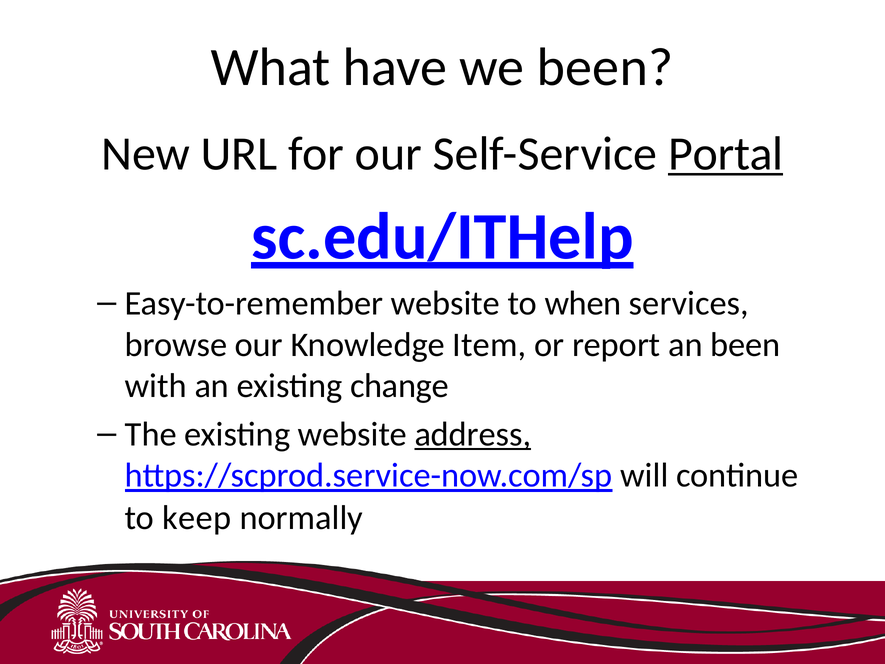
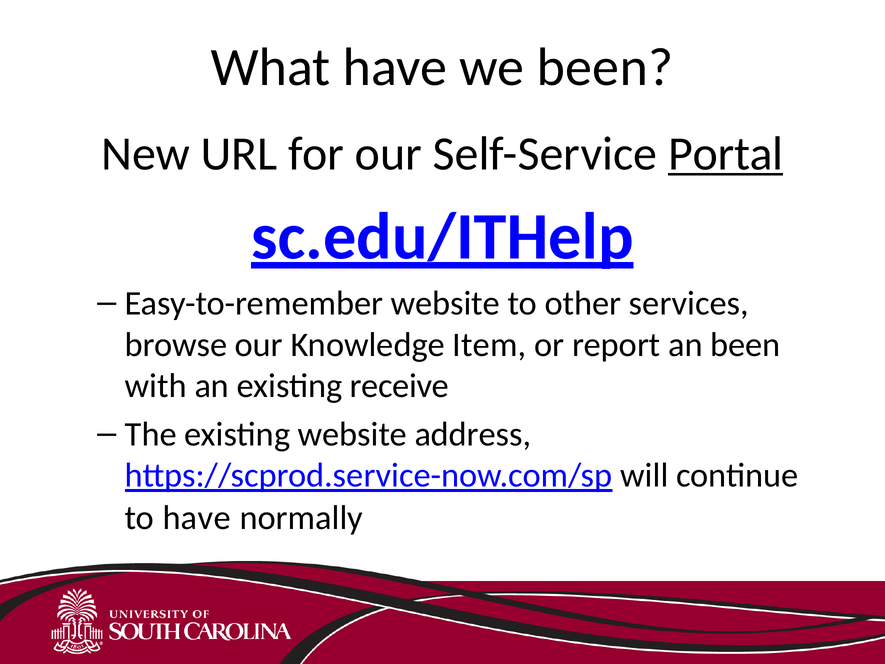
when: when -> other (583, 303)
change: change -> receive (399, 386)
address underline: present -> none (473, 434)
to keep: keep -> have (197, 517)
